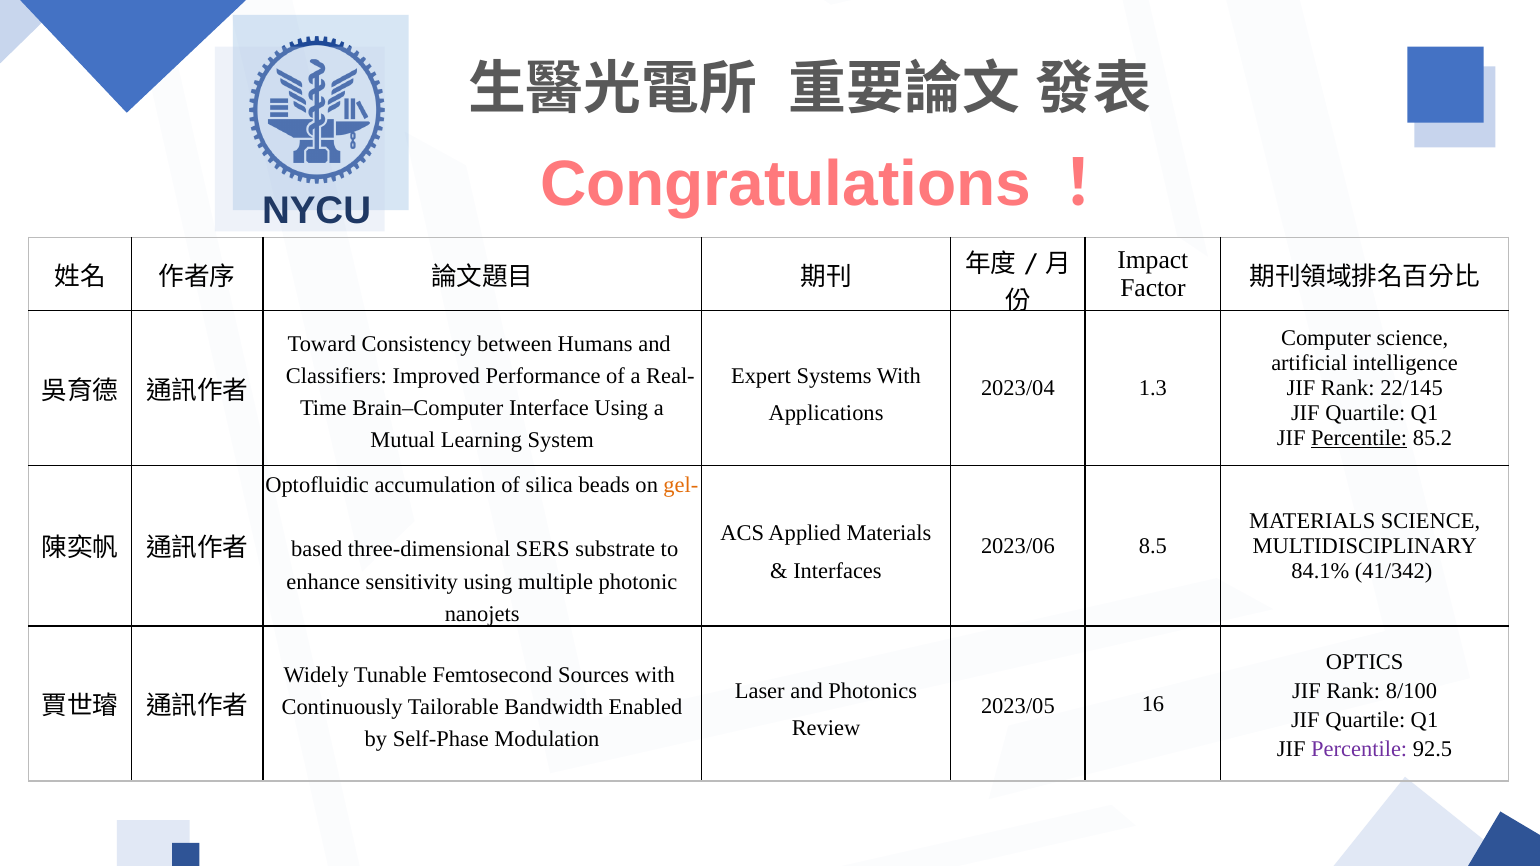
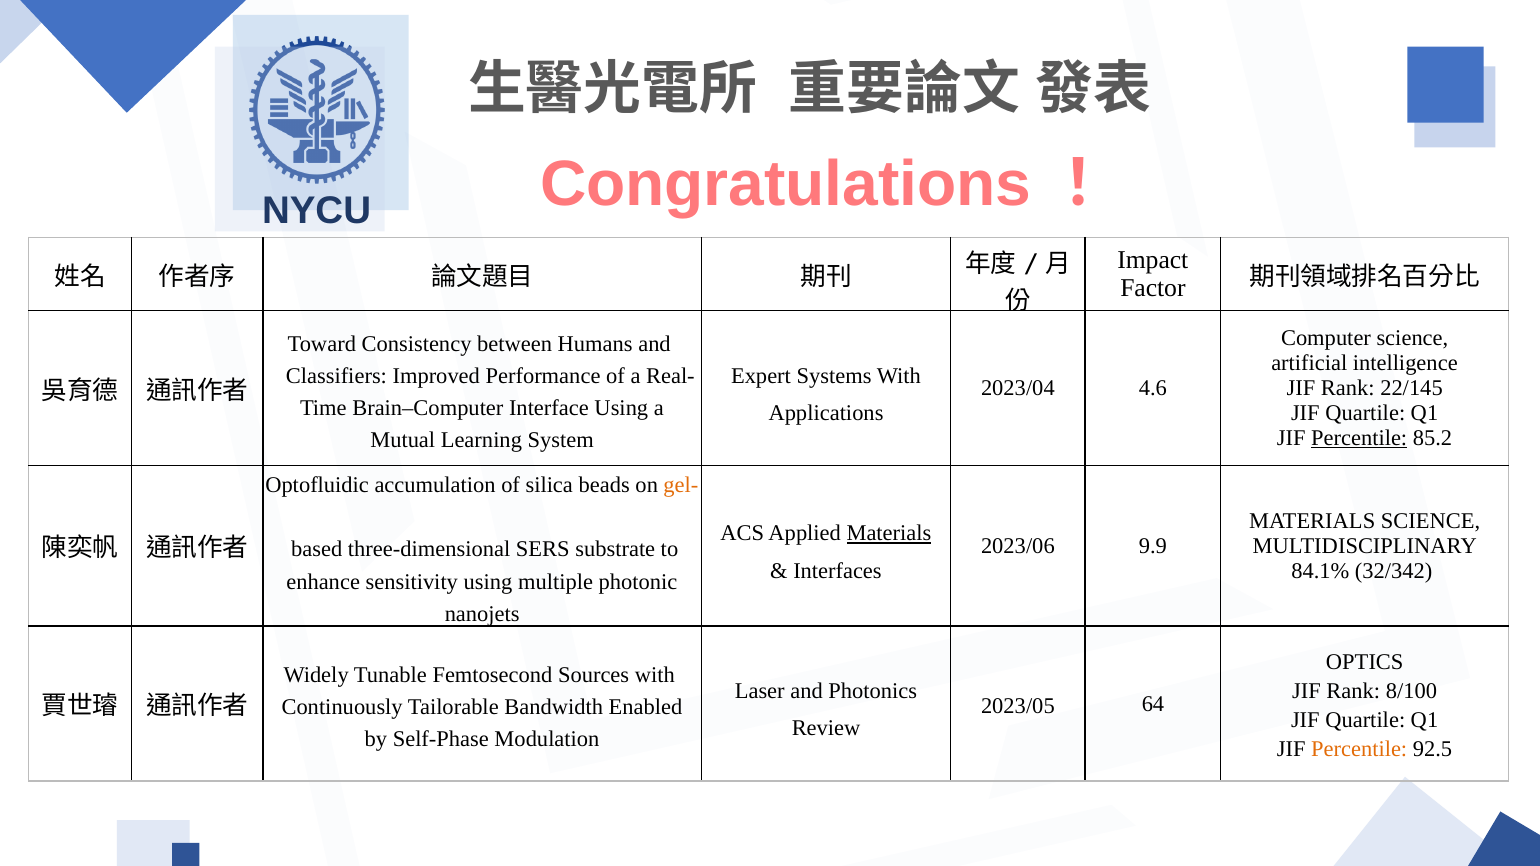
1.3: 1.3 -> 4.6 (1153, 388)
Materials underline: none -> present (889, 534)
8.5: 8.5 -> 9.9 (1153, 546)
41/342: 41/342 -> 32/342 (1394, 571)
16: 16 -> 64 (1153, 704)
Percentile colour: purple -> orange (1359, 749)
